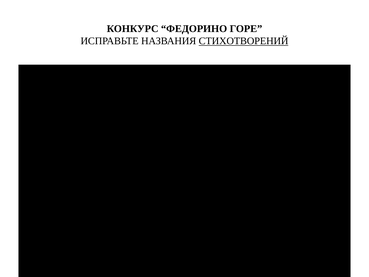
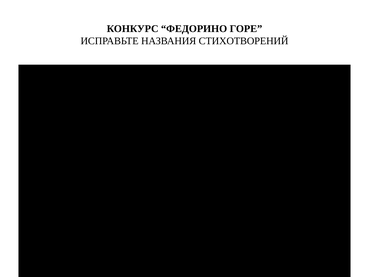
СТИХОТВОРЕНИЙ underline: present -> none (244, 41)
